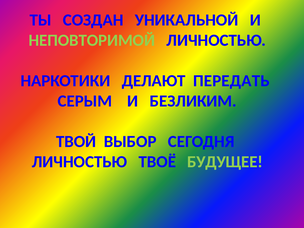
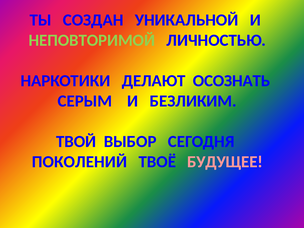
ПЕРЕДАТЬ: ПЕРЕДАТЬ -> ОСОЗНАТЬ (232, 81)
ЛИЧНОСТЬЮ: ЛИЧНОСТЬЮ -> ПОКОЛЕНИЙ (79, 162)
БУДУЩЕЕ colour: light green -> pink (225, 162)
